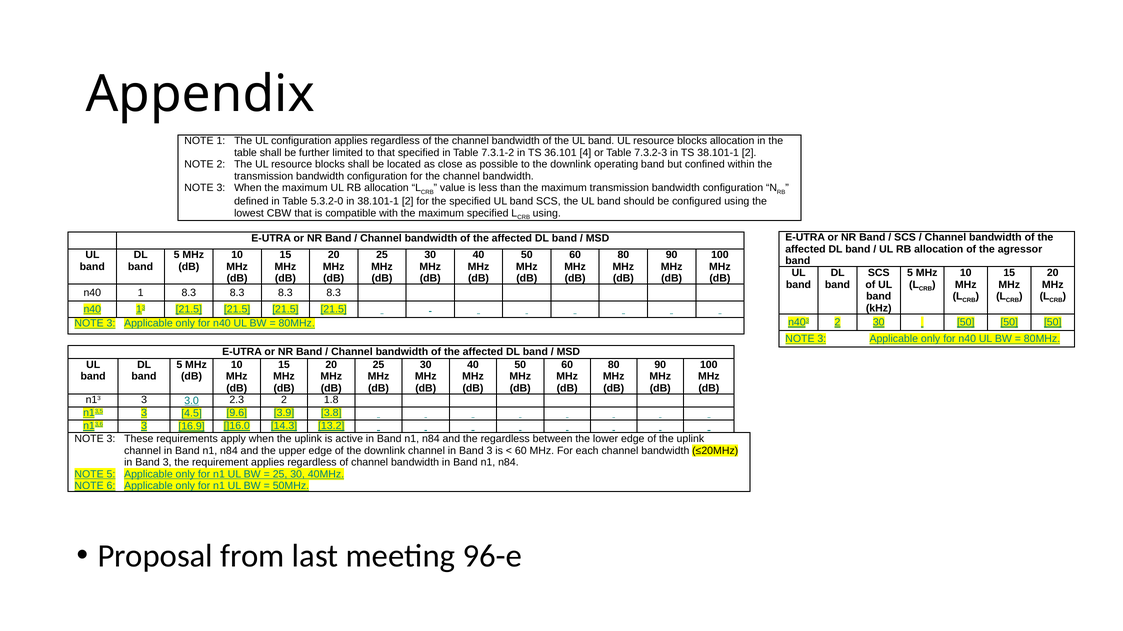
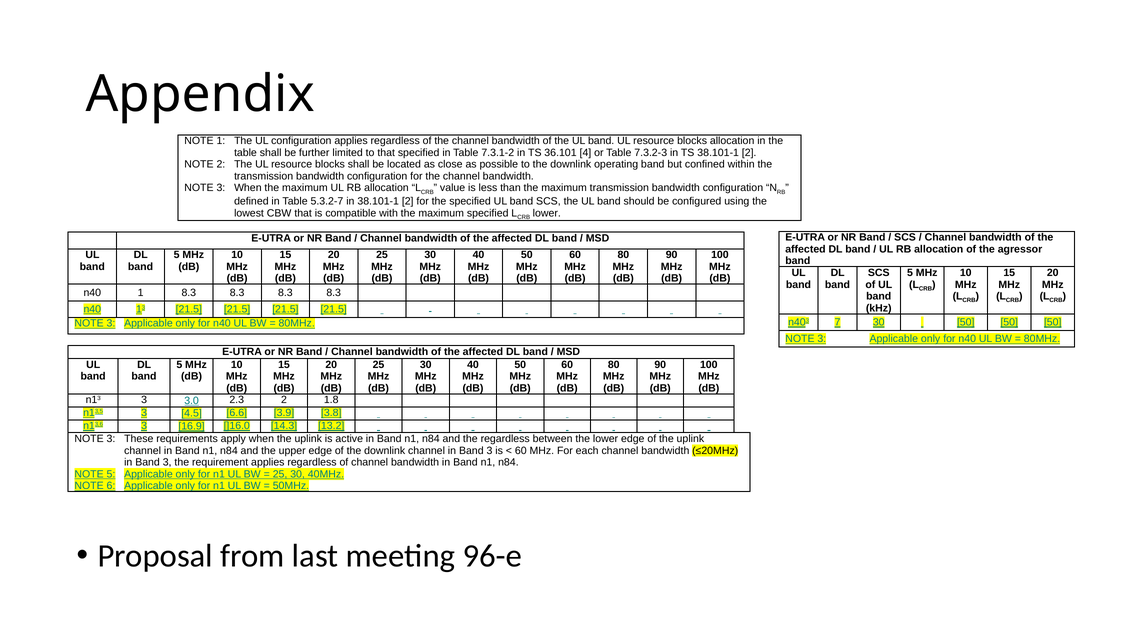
5.3.2-0: 5.3.2-0 -> 5.3.2-7 (327, 202)
using: using -> lower (547, 213)
n403 2: 2 -> 7 (838, 323)
9.6: 9.6 -> 6.6 (237, 413)
